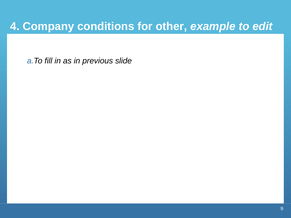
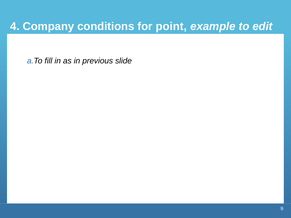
other: other -> point (171, 26)
